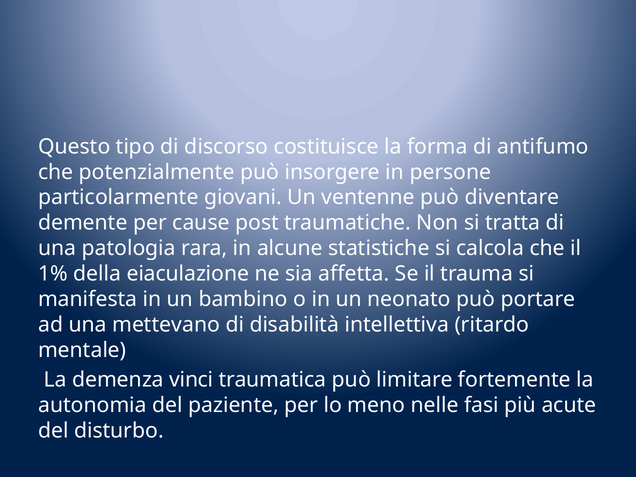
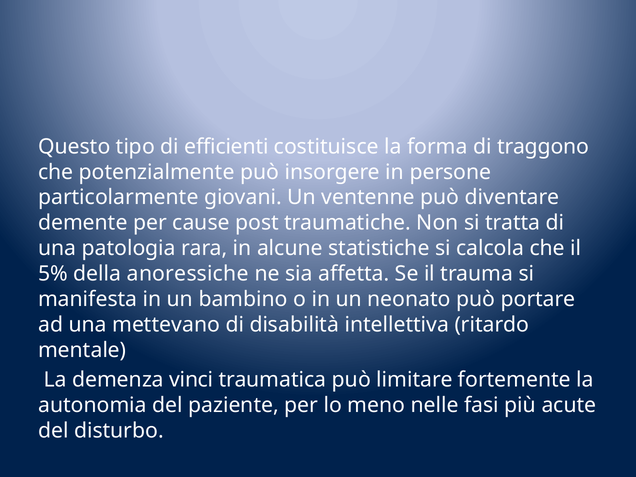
discorso: discorso -> efficienti (226, 147)
antifumo: antifumo -> traggono (543, 147)
1%: 1% -> 5% (53, 274)
eiaculazione: eiaculazione -> anoressiche (188, 274)
